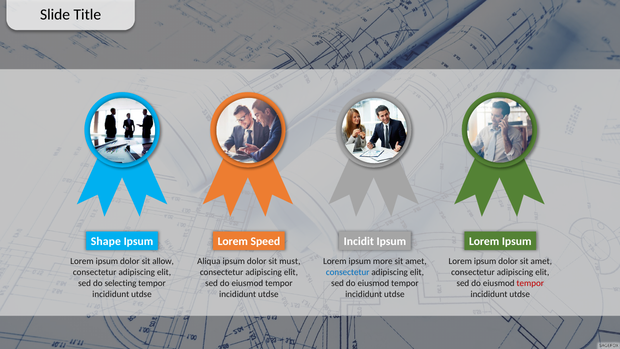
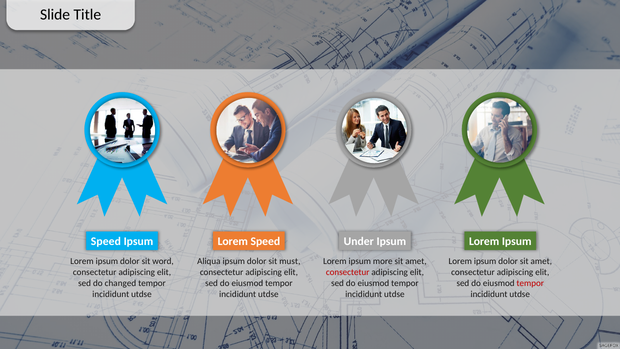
Shape: Shape -> Speed (106, 241)
Incidit: Incidit -> Under (359, 241)
allow: allow -> word (163, 261)
consectetur colour: blue -> red (348, 272)
selecting: selecting -> changed (120, 283)
